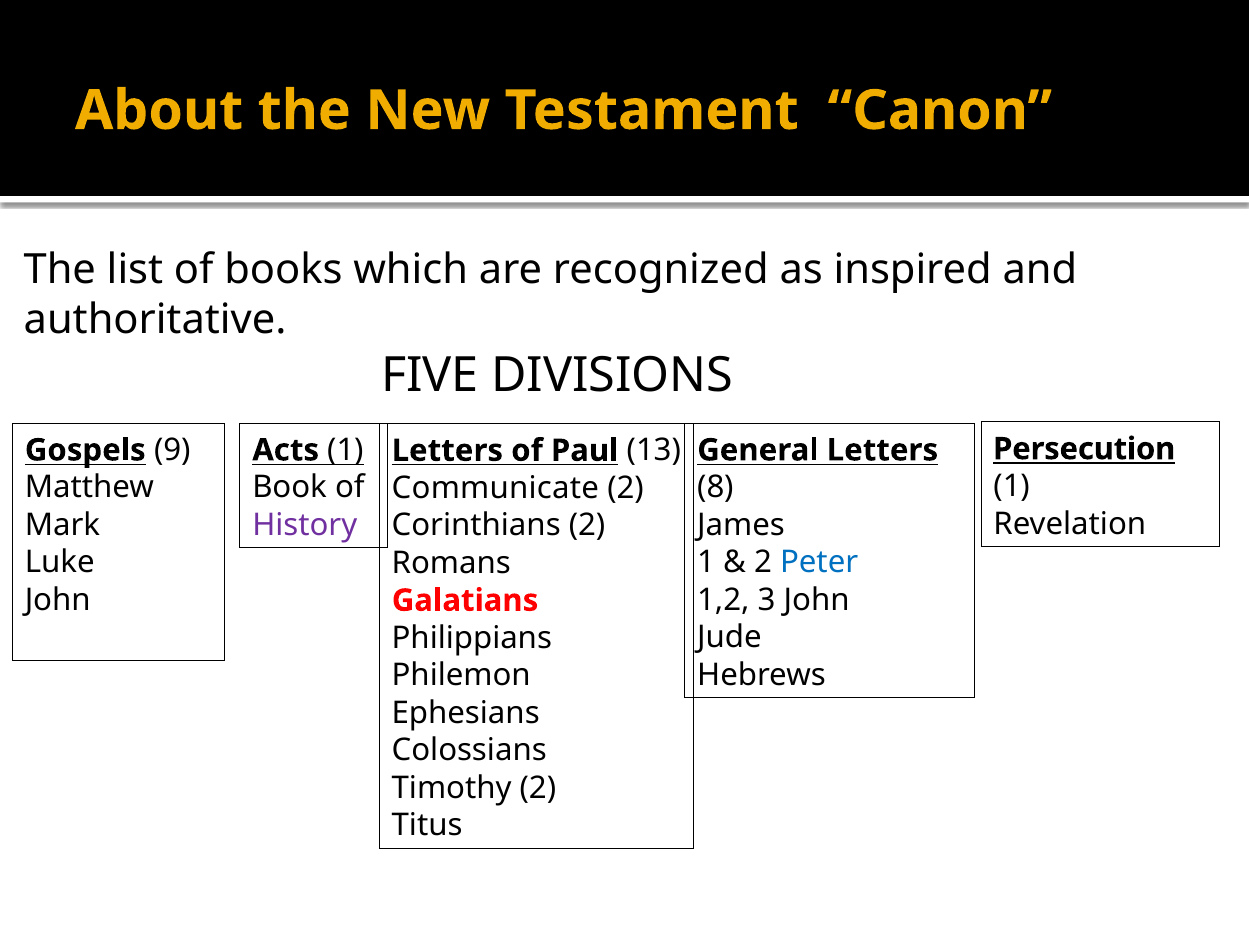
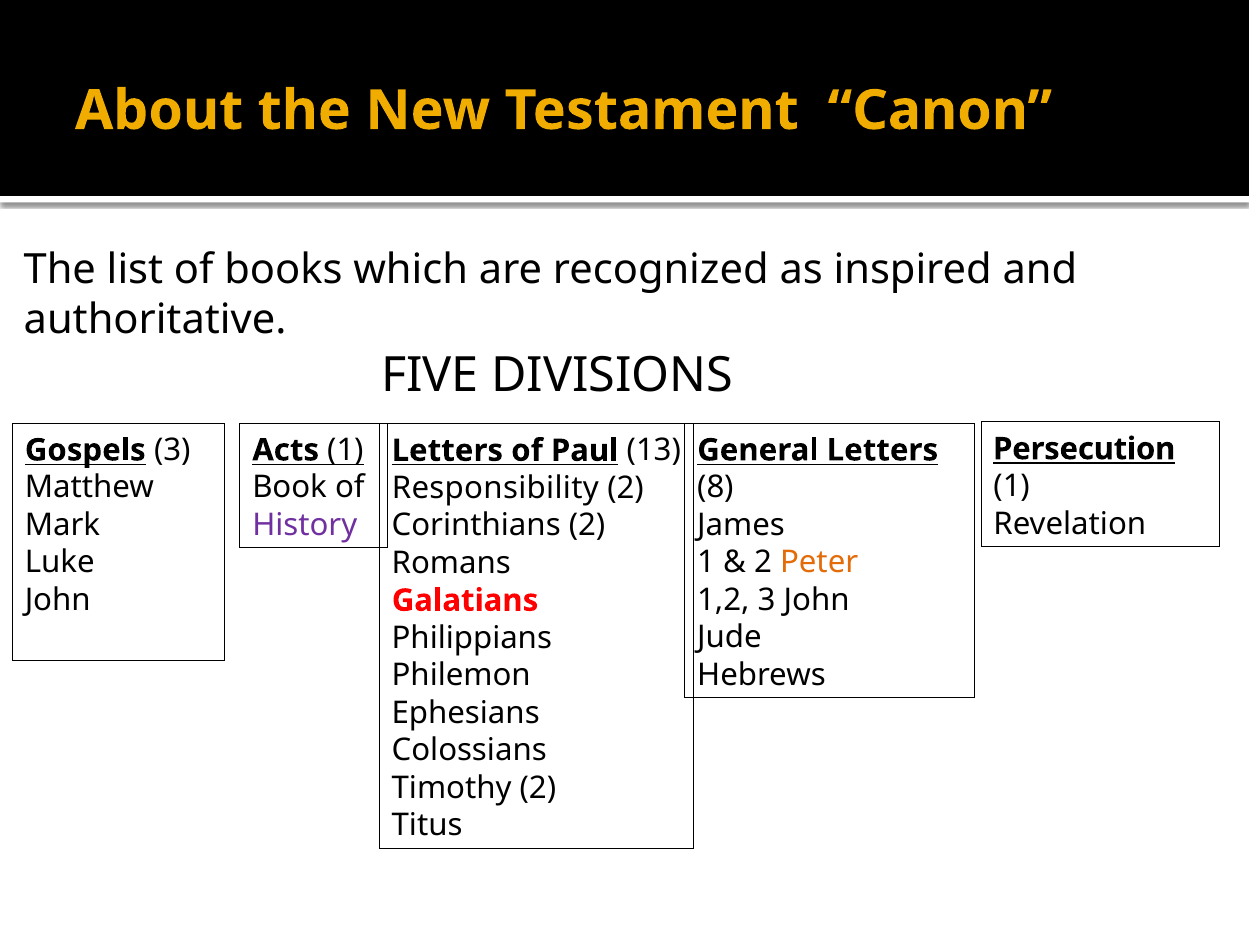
Gospels 9: 9 -> 3 (172, 450)
Communicate: Communicate -> Responsibility (495, 488)
Peter colour: blue -> orange (819, 562)
